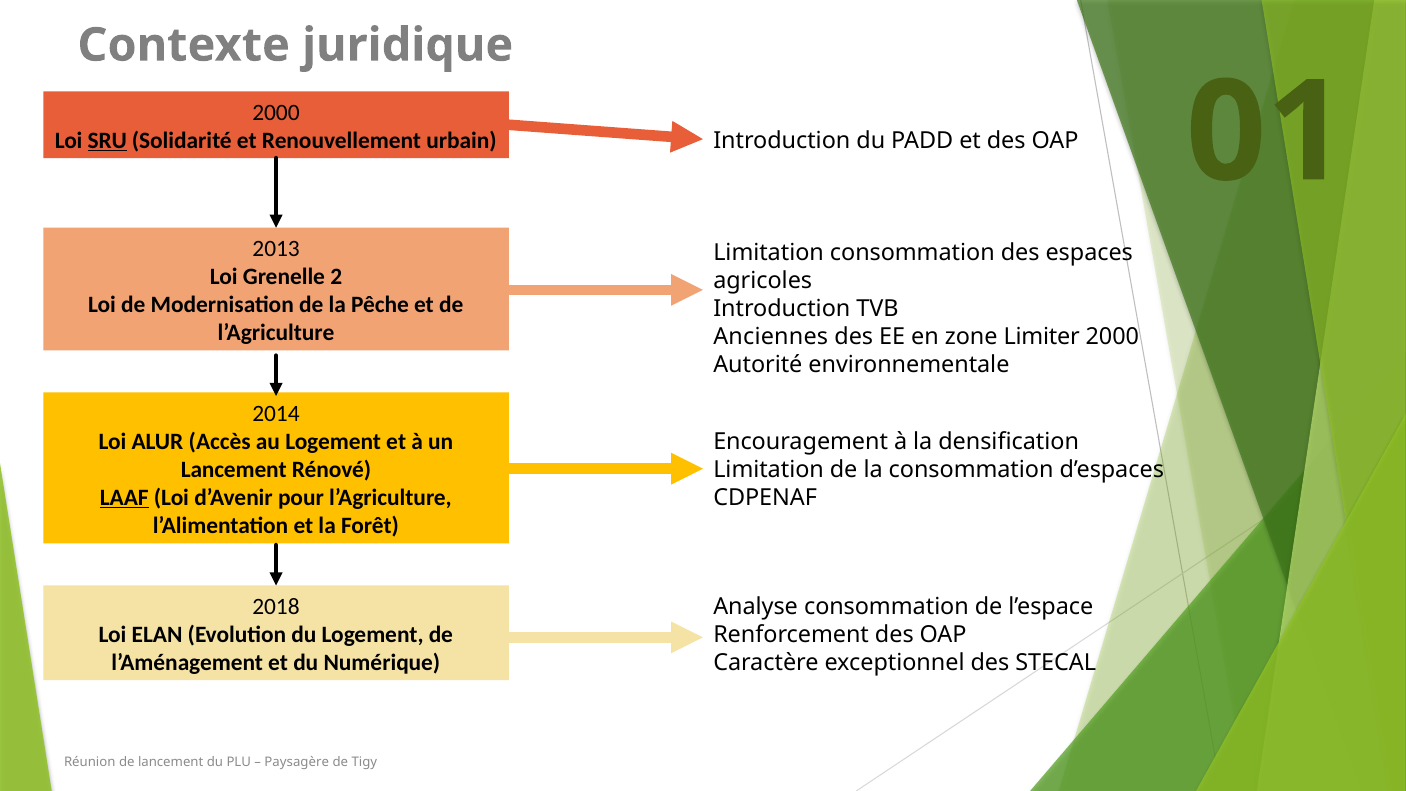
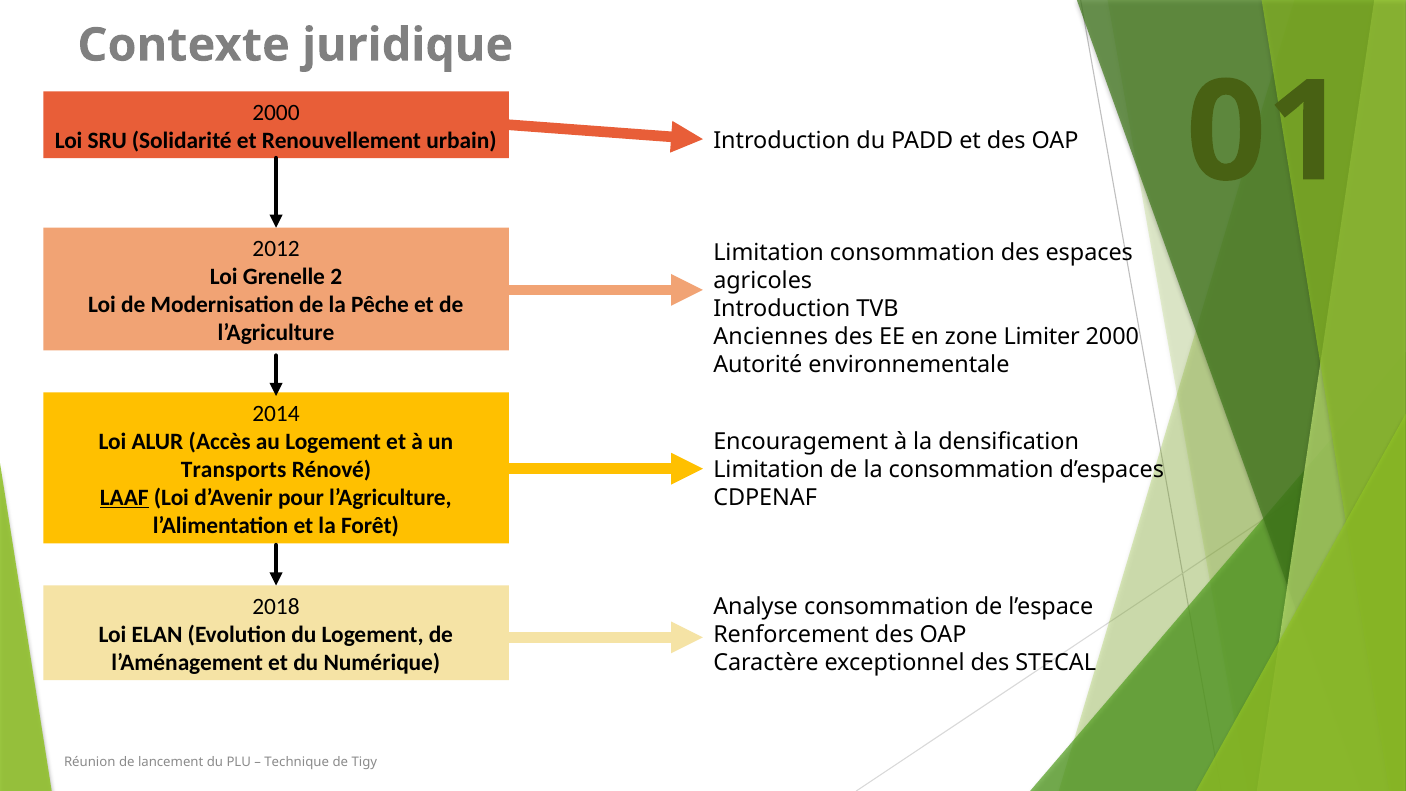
SRU underline: present -> none (107, 140)
2013: 2013 -> 2012 (276, 249)
Lancement: Lancement -> Transports (234, 469)
Paysagère: Paysagère -> Technique (297, 762)
